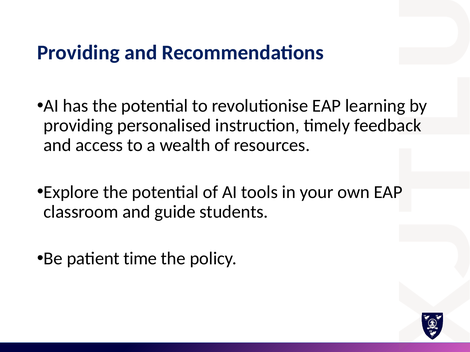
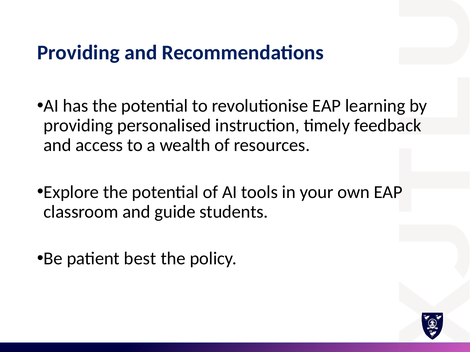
time: time -> best (140, 259)
